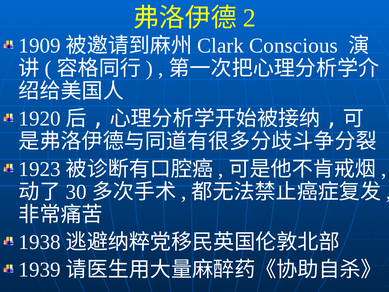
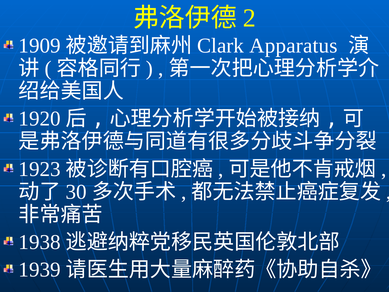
Conscious: Conscious -> Apparatus (294, 46)
